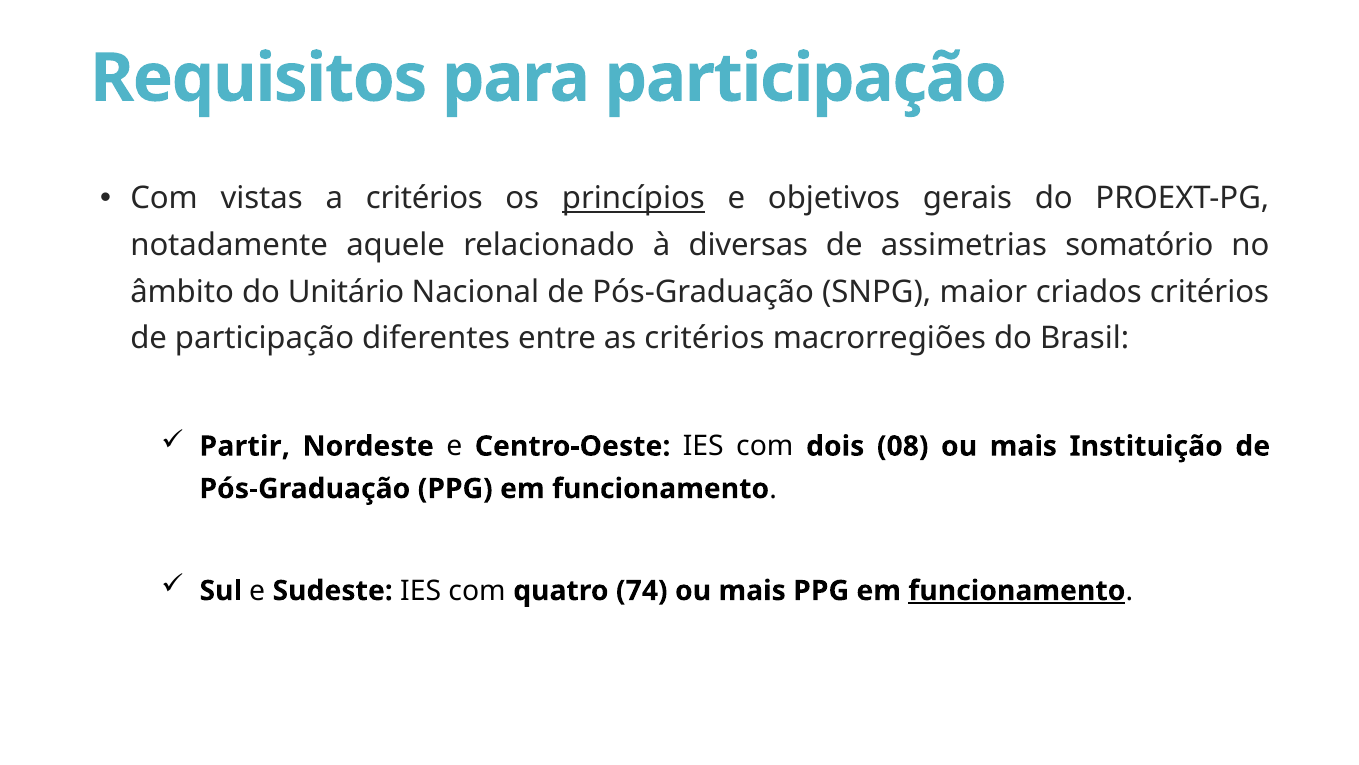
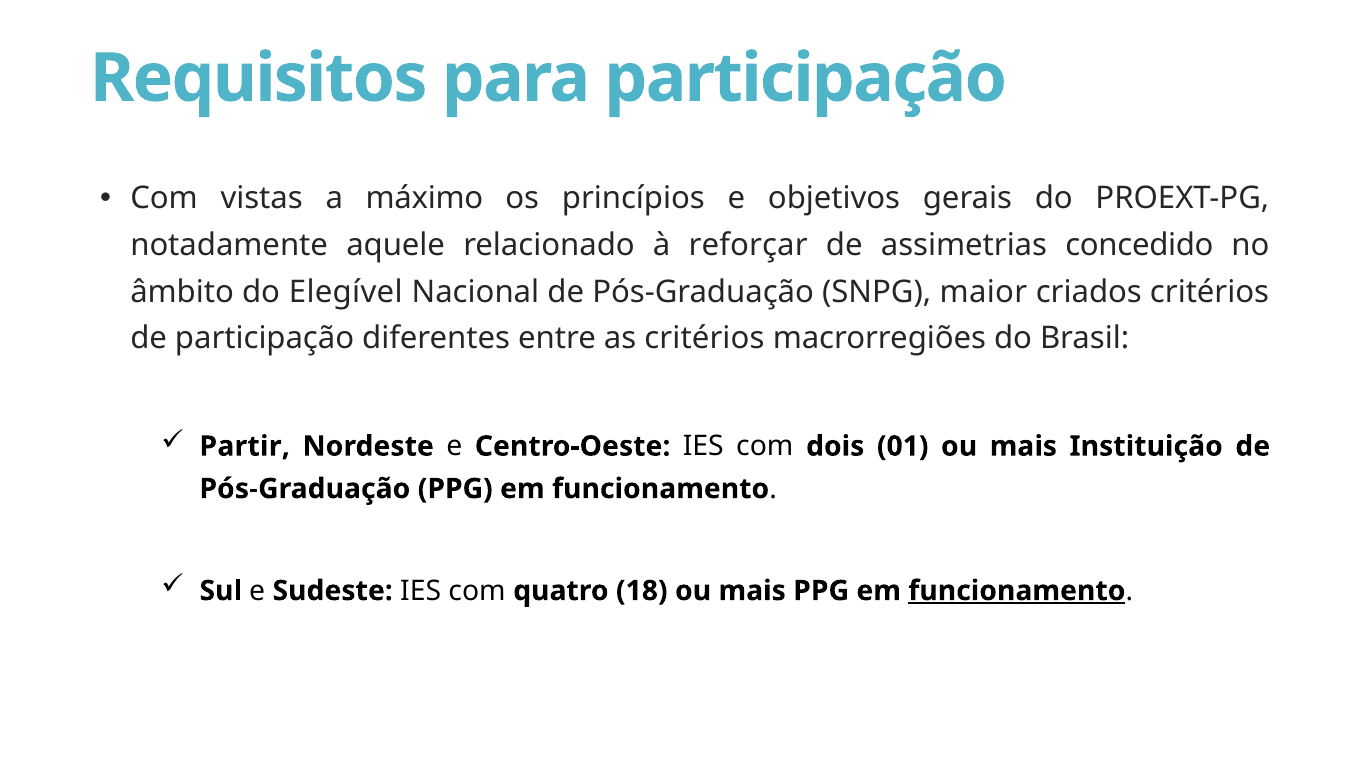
a critérios: critérios -> máximo (424, 198)
princípios underline: present -> none (633, 198)
diversas: diversas -> reforçar (748, 245)
somatório: somatório -> concedido (1139, 245)
Unitário: Unitário -> Elegível (346, 292)
08: 08 -> 01 (903, 446)
74: 74 -> 18 (642, 590)
